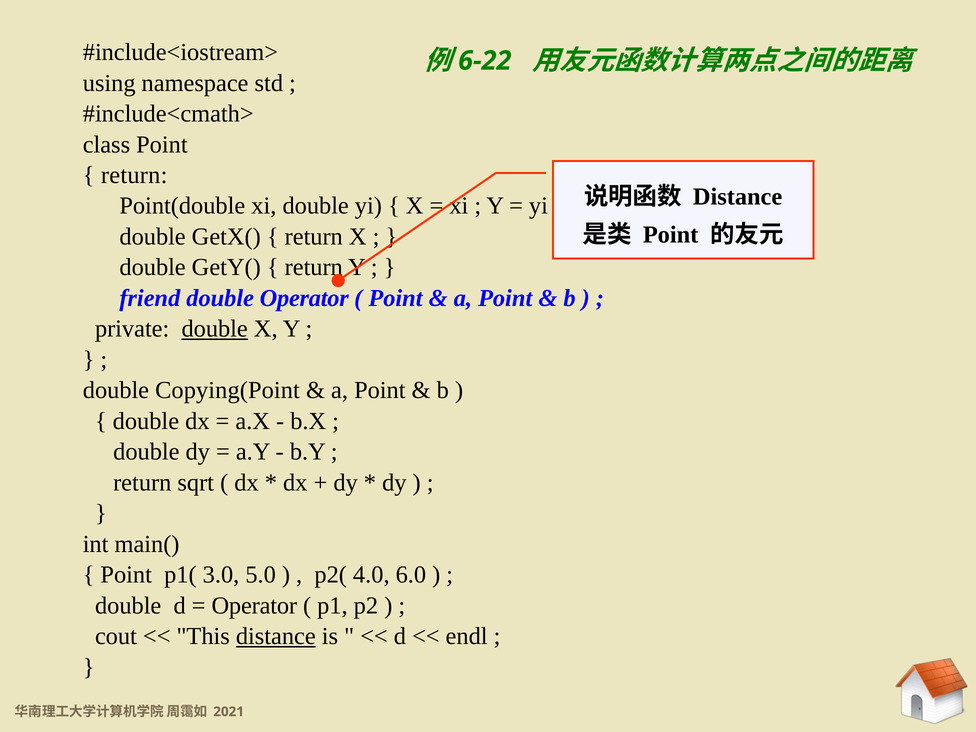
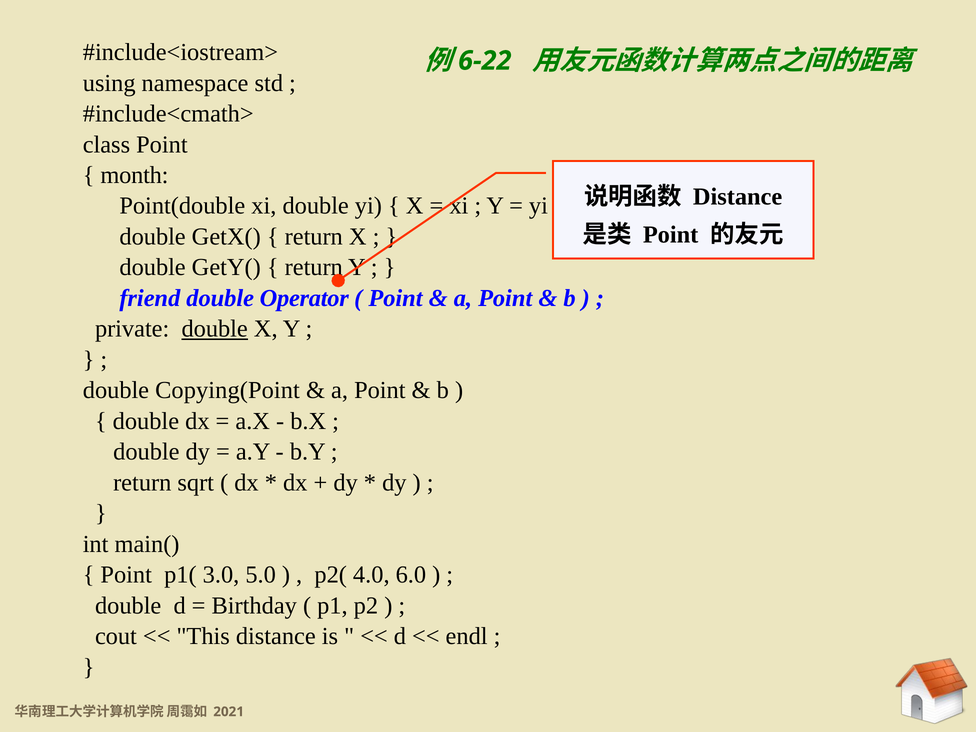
return: return -> month (134, 175)
Operator: Operator -> Birthday (254, 606)
distance underline: present -> none (276, 636)
